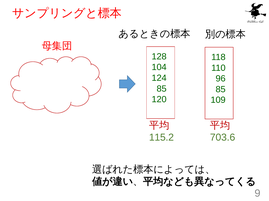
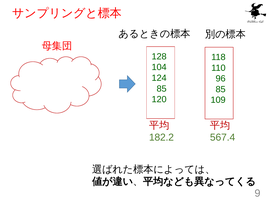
115.2: 115.2 -> 182.2 (161, 138)
703.6: 703.6 -> 567.4 (223, 138)
